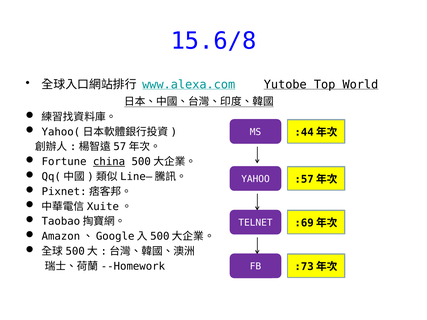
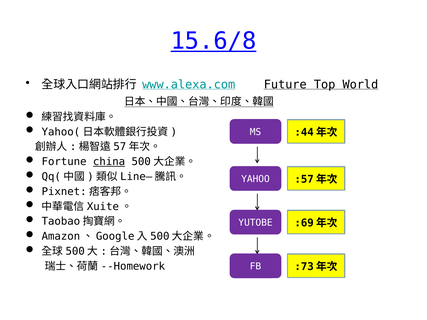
15.6/8 underline: none -> present (214, 41)
Yutobe: Yutobe -> Future (285, 85)
TELNET: TELNET -> YUTOBE (256, 223)
